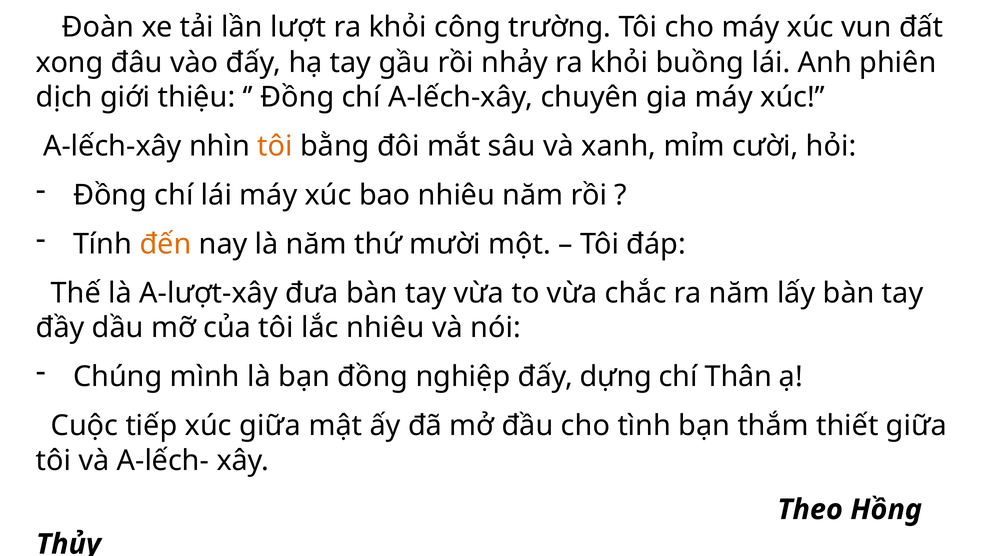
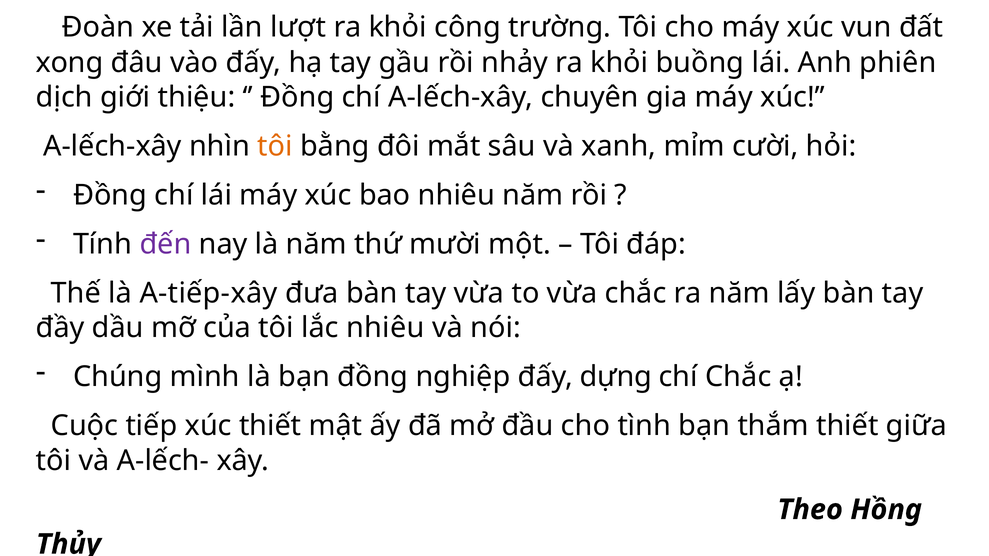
đến colour: orange -> purple (165, 244)
A-lượt-xây: A-lượt-xây -> A-tiếp-xây (208, 293)
chí Thân: Thân -> Chắc (738, 377)
xúc giữa: giữa -> thiết (270, 426)
